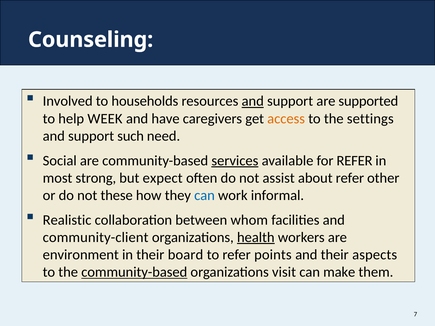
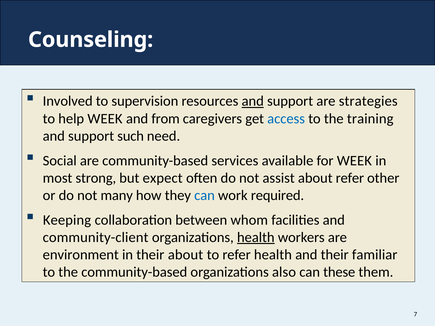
households: households -> supervision (145, 101)
supported: supported -> strategies (368, 101)
have: have -> from (166, 119)
access colour: orange -> blue (286, 119)
settings: settings -> training (370, 119)
services underline: present -> none (235, 161)
for REFER: REFER -> WEEK (354, 161)
these: these -> many (117, 196)
informal: informal -> required (277, 196)
Realistic: Realistic -> Keeping (67, 220)
their board: board -> about (185, 255)
refer points: points -> health (273, 255)
aspects: aspects -> familiar (375, 255)
community-based underline: present -> none (134, 272)
visit: visit -> also (284, 272)
make: make -> these (339, 272)
